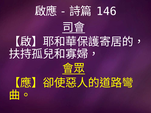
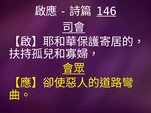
146 underline: none -> present (106, 11)
